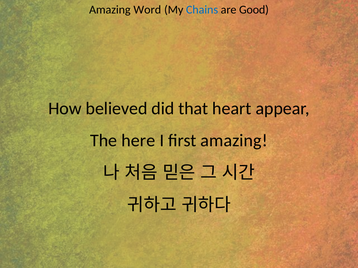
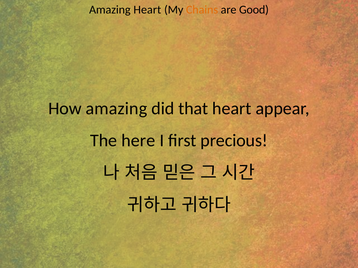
Amazing Word: Word -> Heart (147, 10)
Chains colour: blue -> orange (202, 10)
How believed: believed -> amazing (116, 109)
first amazing: amazing -> precious (234, 141)
